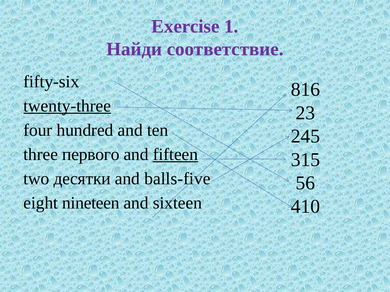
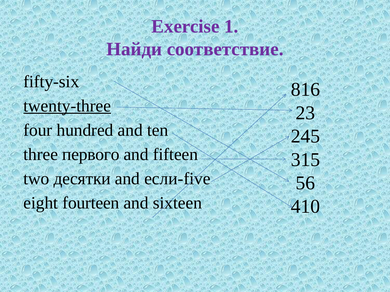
fifteen underline: present -> none (175, 155)
balls-five: balls-five -> если-five (177, 179)
nineteen: nineteen -> fourteen (91, 203)
